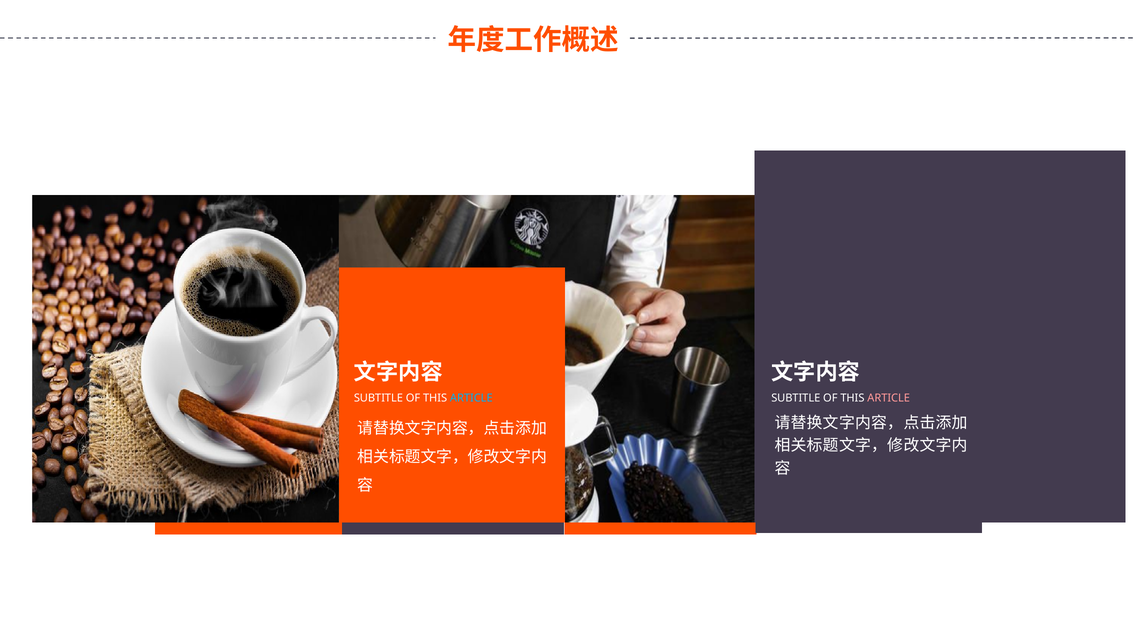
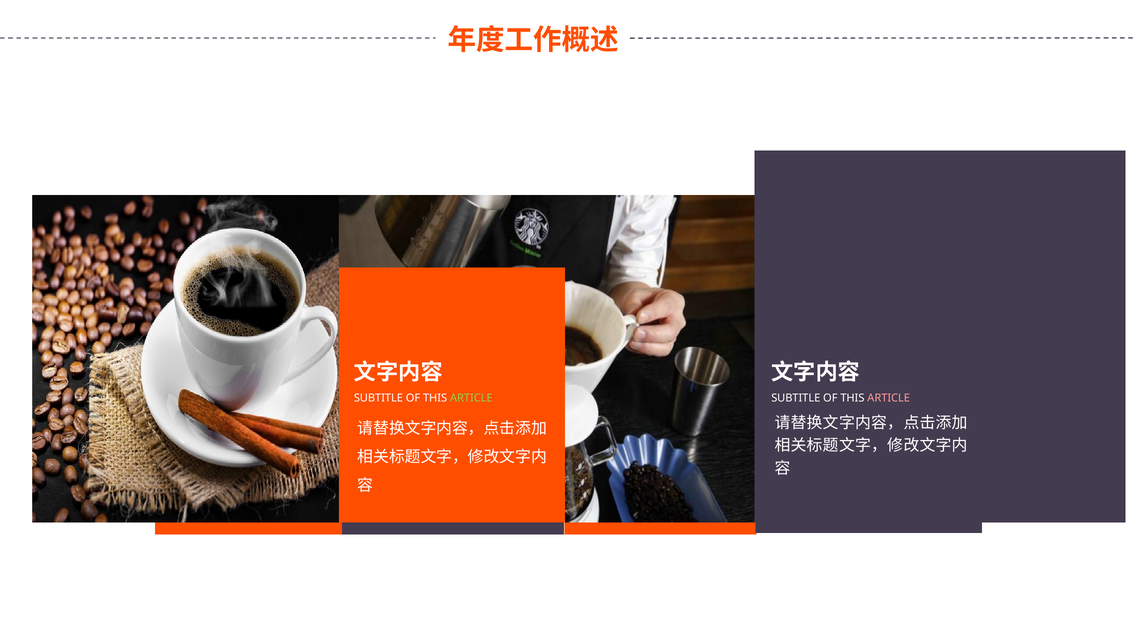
ARTICLE colour: light blue -> light green (471, 398)
